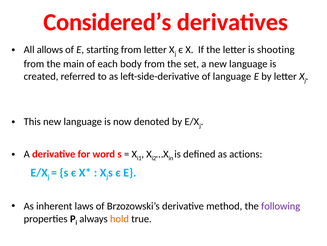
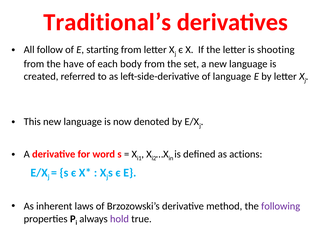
Considered’s: Considered’s -> Traditional’s (107, 22)
allows: allows -> follow (50, 50)
main: main -> have (74, 64)
hold colour: orange -> purple (119, 218)
